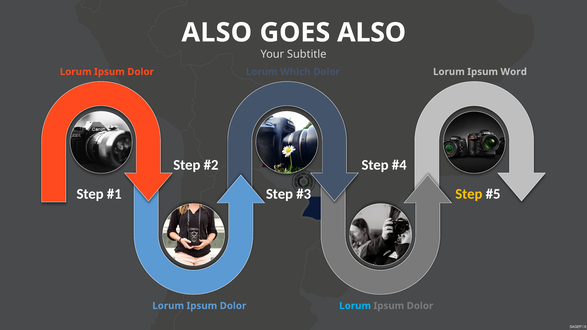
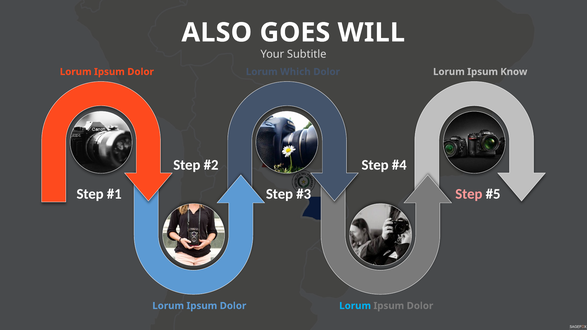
ALSO: ALSO -> WILL (371, 33)
Word: Word -> Know (514, 72)
Step colour: yellow -> pink (469, 194)
